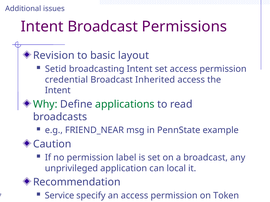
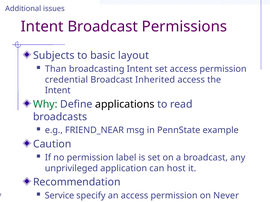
Revision: Revision -> Subjects (54, 56)
Setid: Setid -> Than (56, 69)
applications colour: green -> black (125, 105)
local: local -> host (176, 169)
Token: Token -> Never (226, 196)
